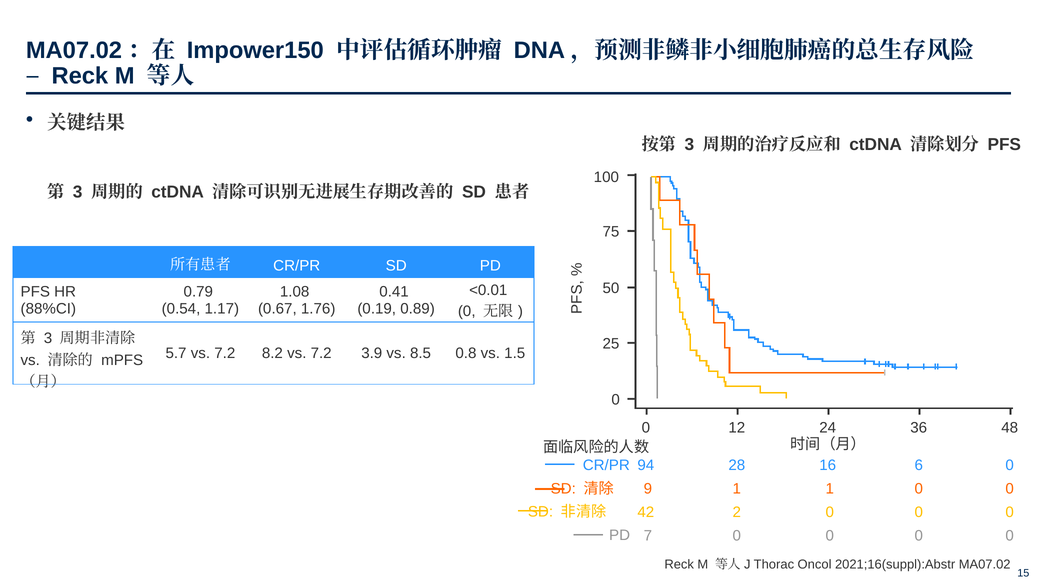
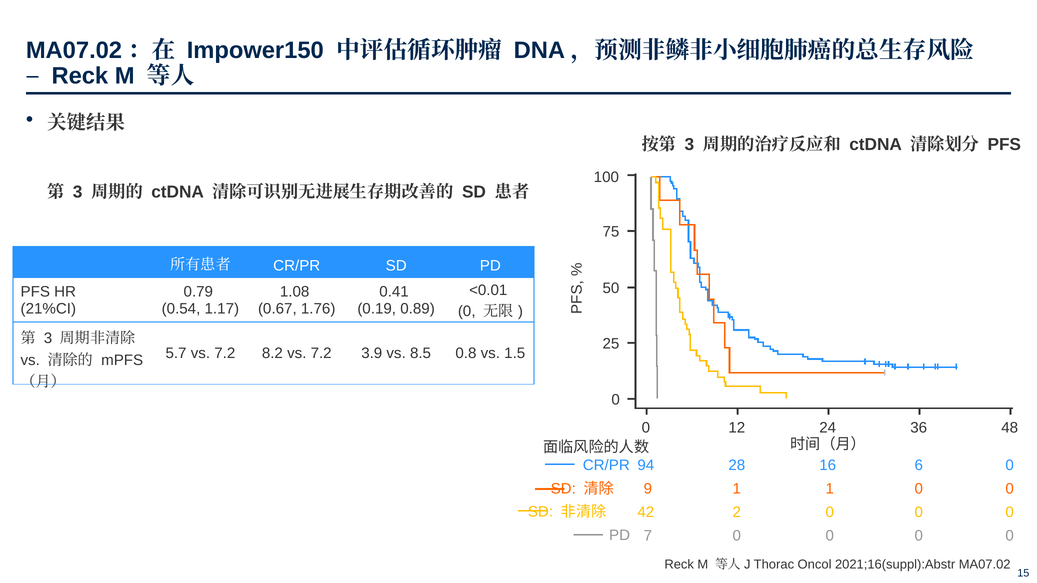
88%CI: 88%CI -> 21%CI (48, 309)
